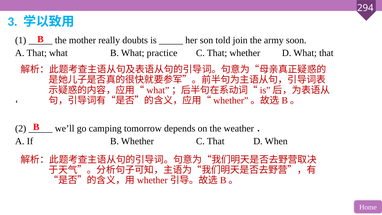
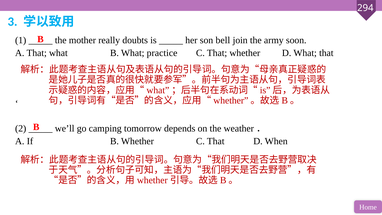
told: told -> bell (223, 40)
